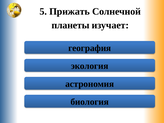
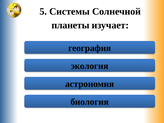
Прижать: Прижать -> Системы (70, 11)
